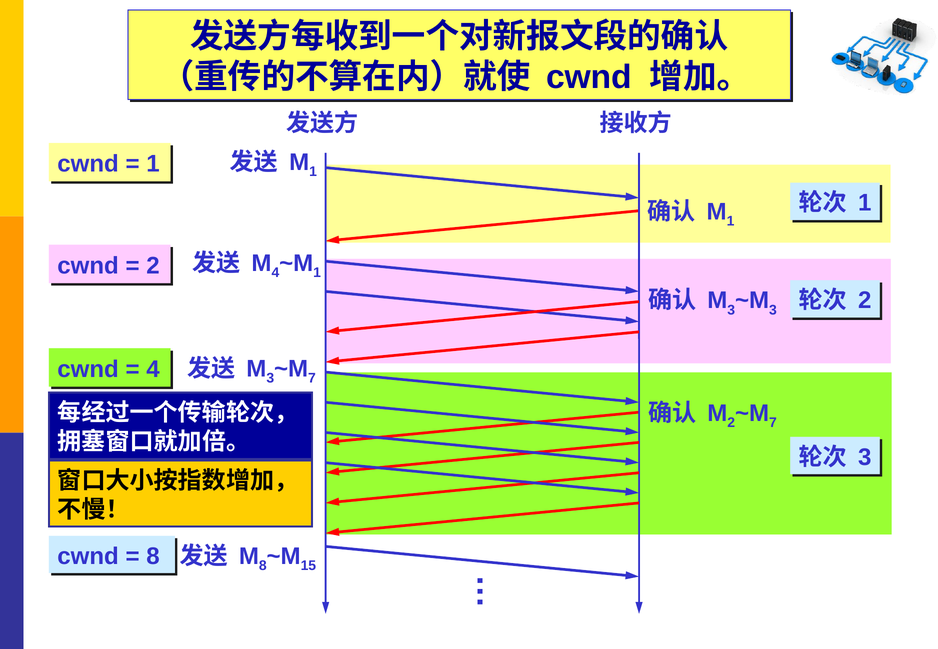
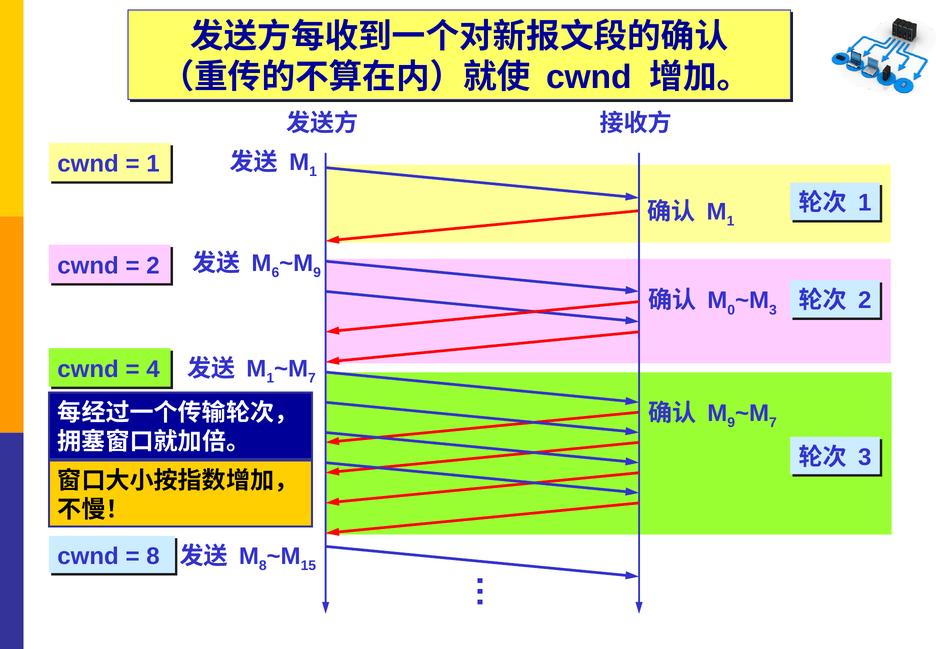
4: 4 -> 6 (275, 273)
1: 1 -> 9 (317, 273)
3: 3 -> 0 (731, 310)
3: 3 -> 1 (270, 378)
2: 2 -> 9 (731, 423)
